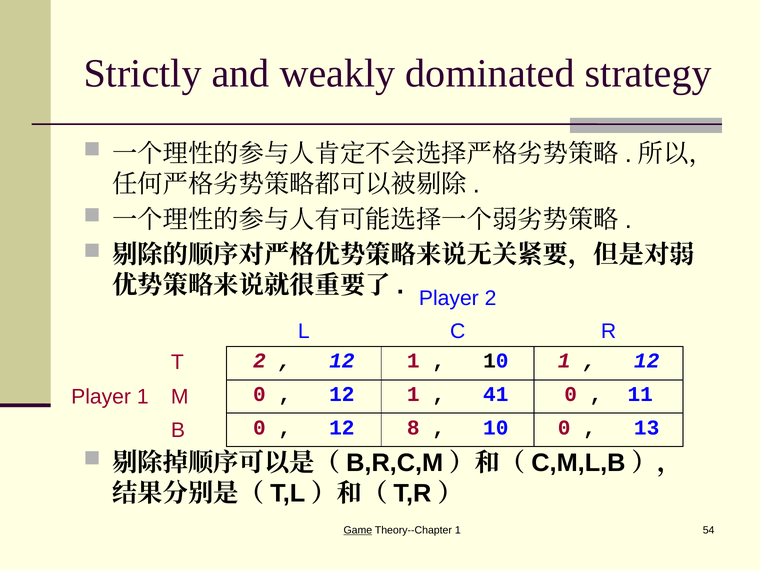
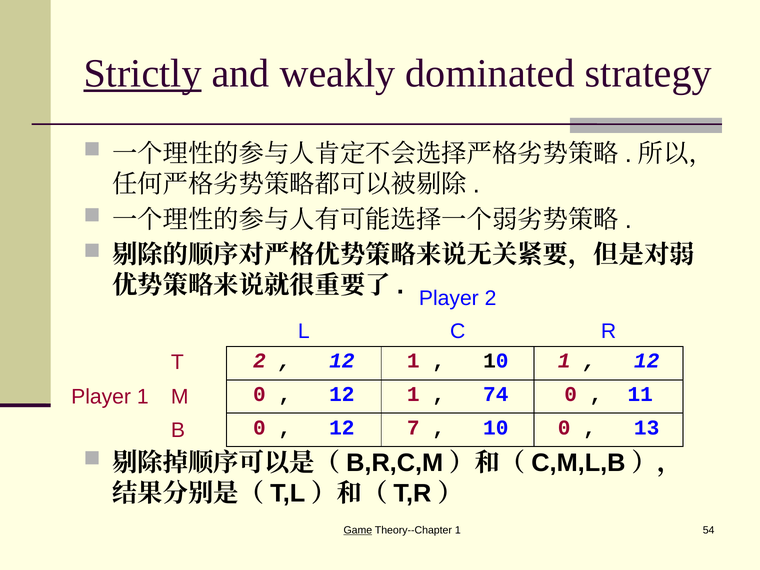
Strictly underline: none -> present (143, 73)
41: 41 -> 74 (496, 394)
8: 8 -> 7 (413, 428)
